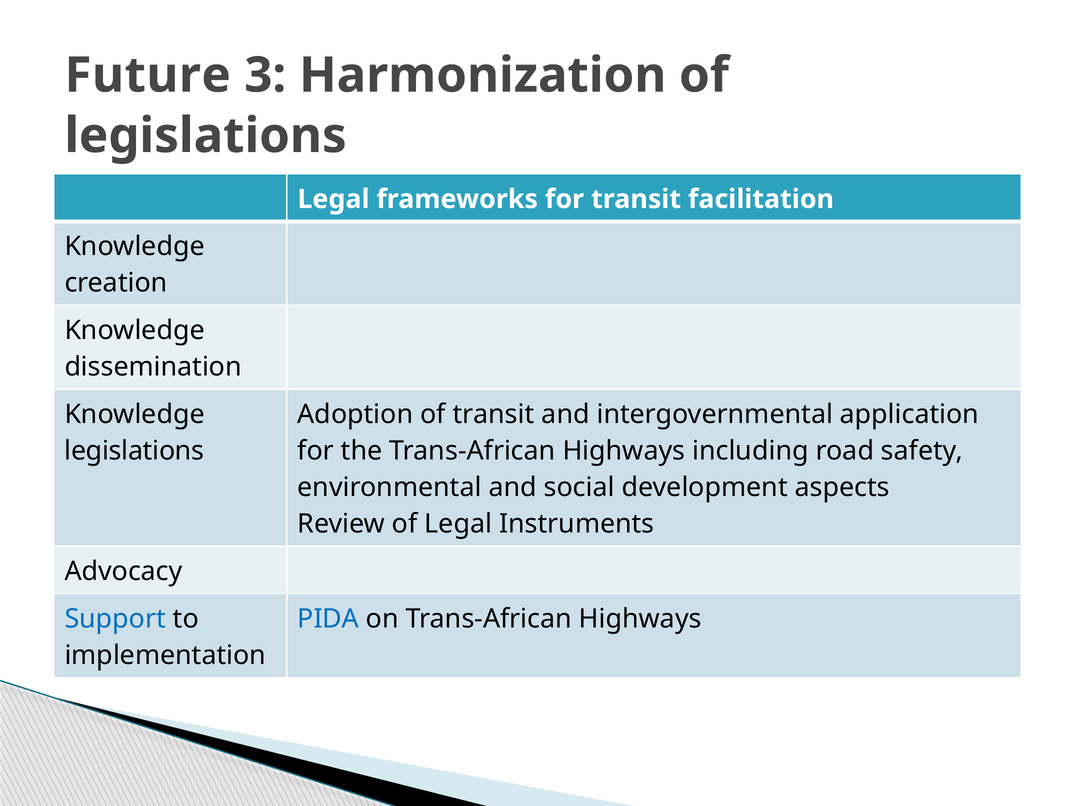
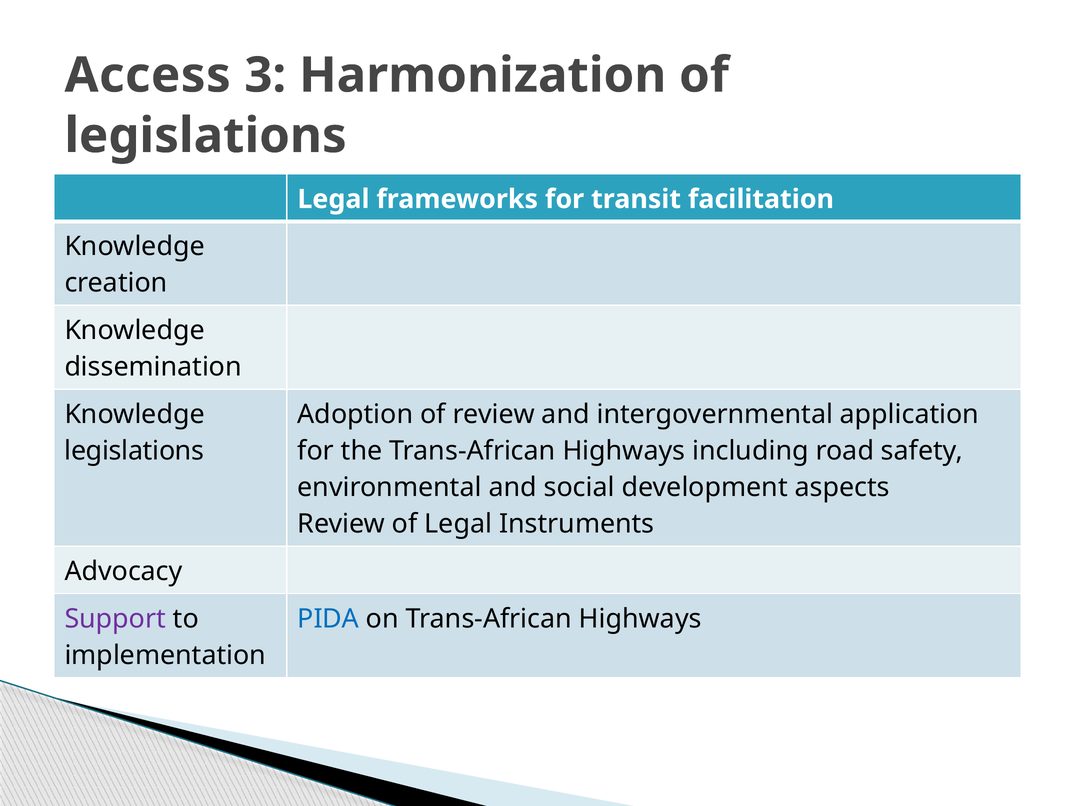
Future: Future -> Access (148, 75)
of transit: transit -> review (494, 414)
Support colour: blue -> purple (115, 619)
